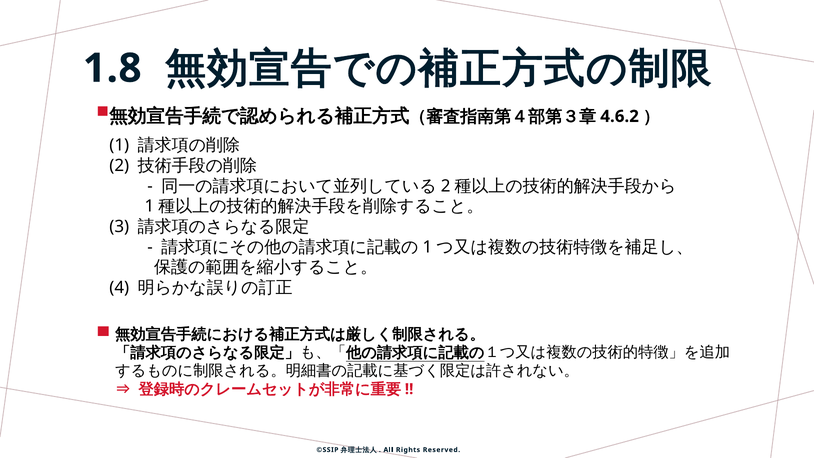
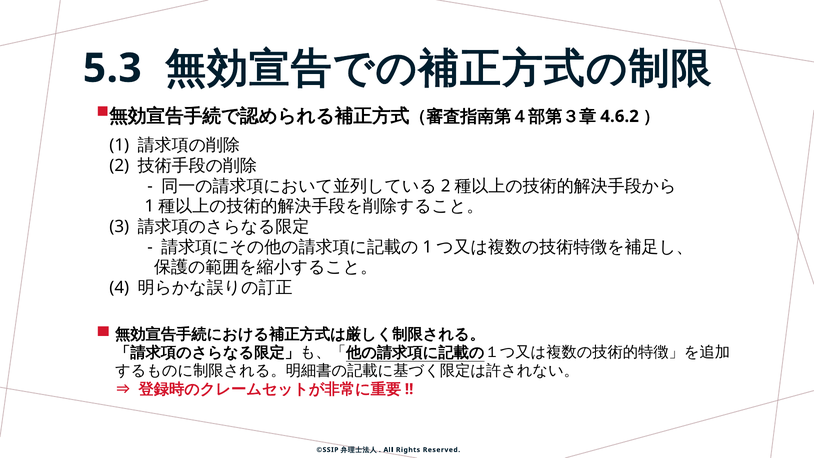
1.8: 1.8 -> 5.3 (112, 68)
